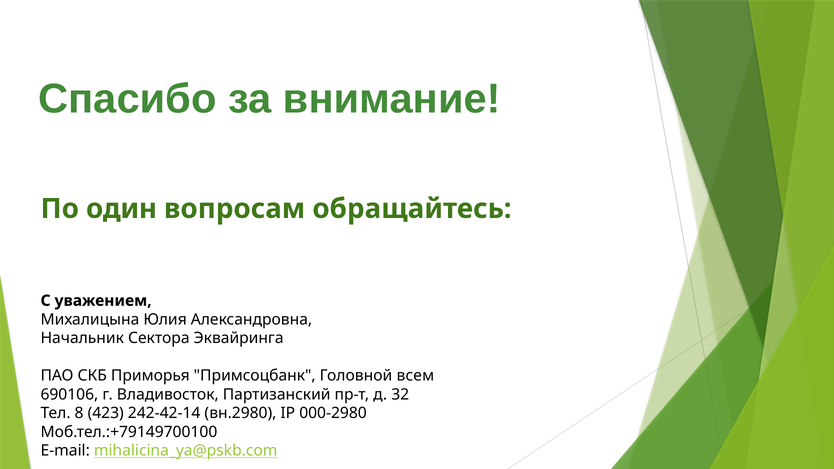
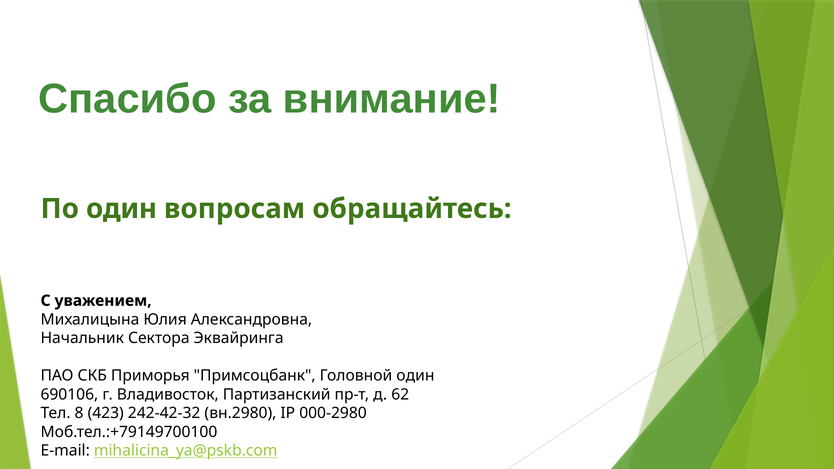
Головной всем: всем -> один (415, 376)
32: 32 -> 62 (400, 395)
242-42-14: 242-42-14 -> 242-42-32 (164, 413)
